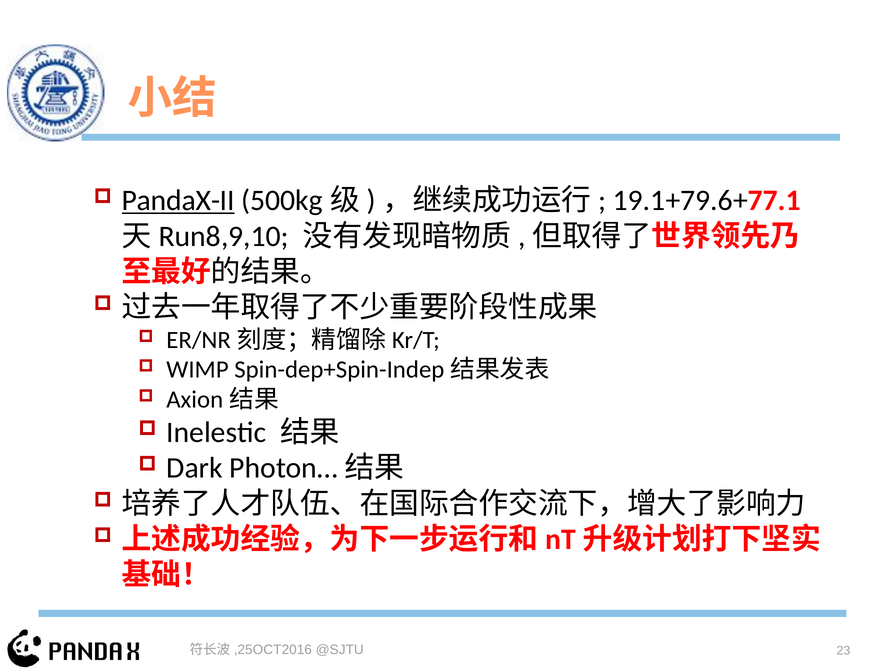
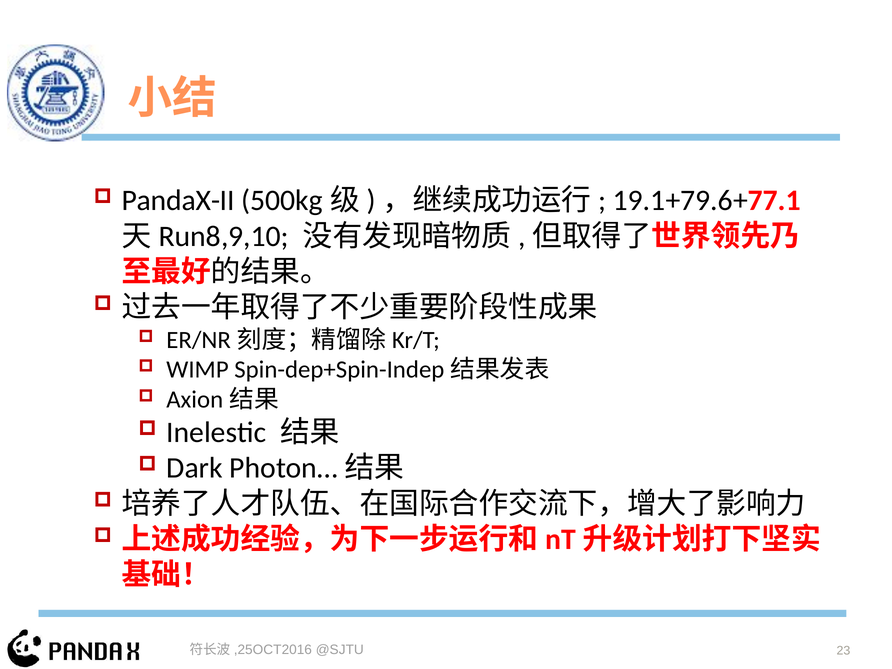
PandaX-II underline: present -> none (178, 201)
